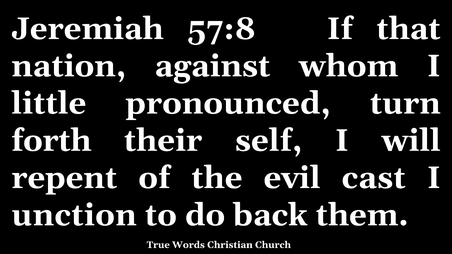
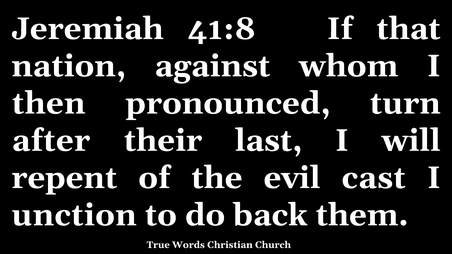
57:8: 57:8 -> 41:8 (222, 29)
little: little -> then (49, 103)
forth: forth -> after (51, 141)
self: self -> last (269, 141)
